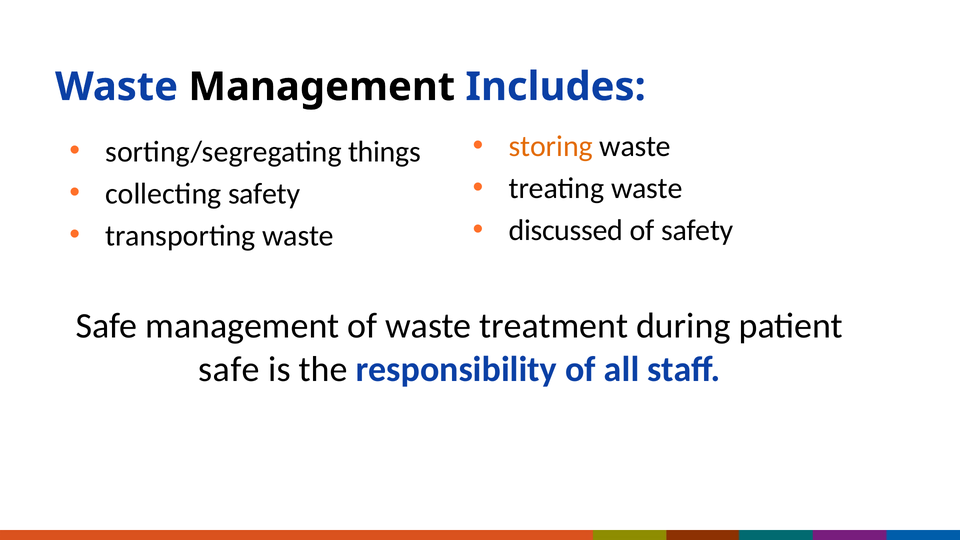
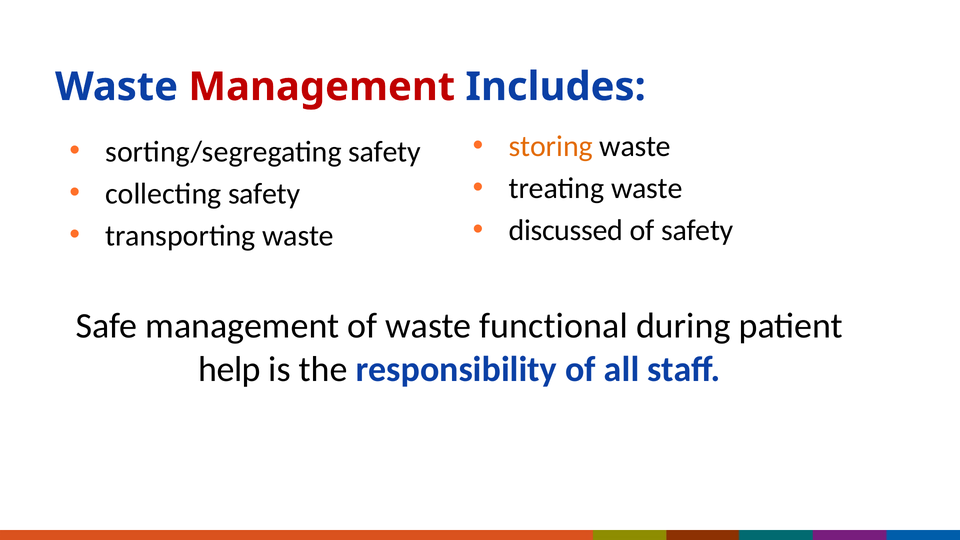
Management colour: black -> red (322, 87)
sorting/segregating things: things -> safety (384, 152)
treatment: treatment -> functional (554, 326)
safe: safe -> help (229, 369)
